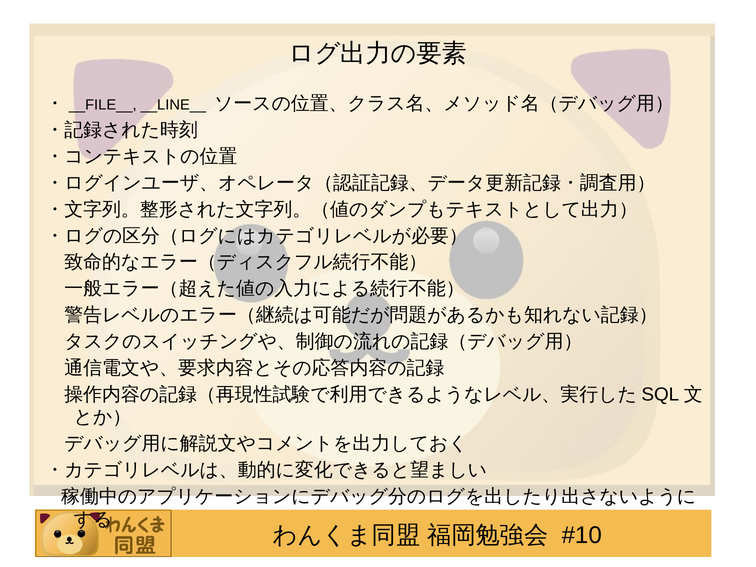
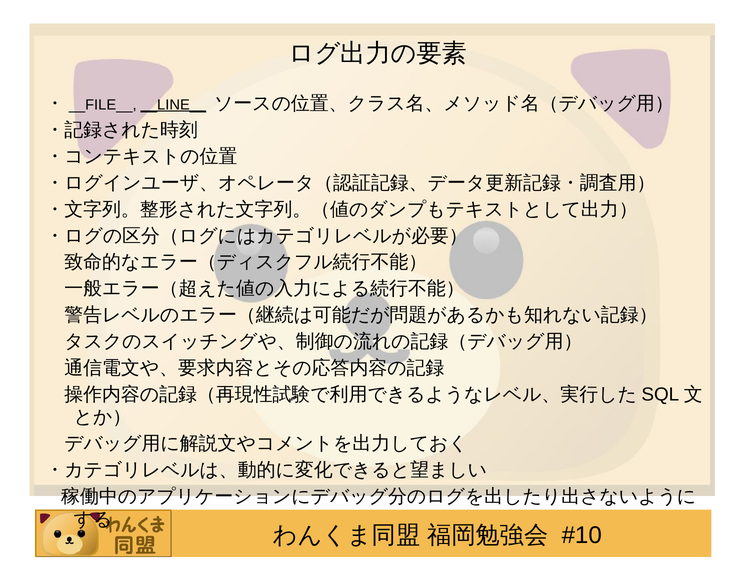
__LINE__ underline: none -> present (173, 105)
